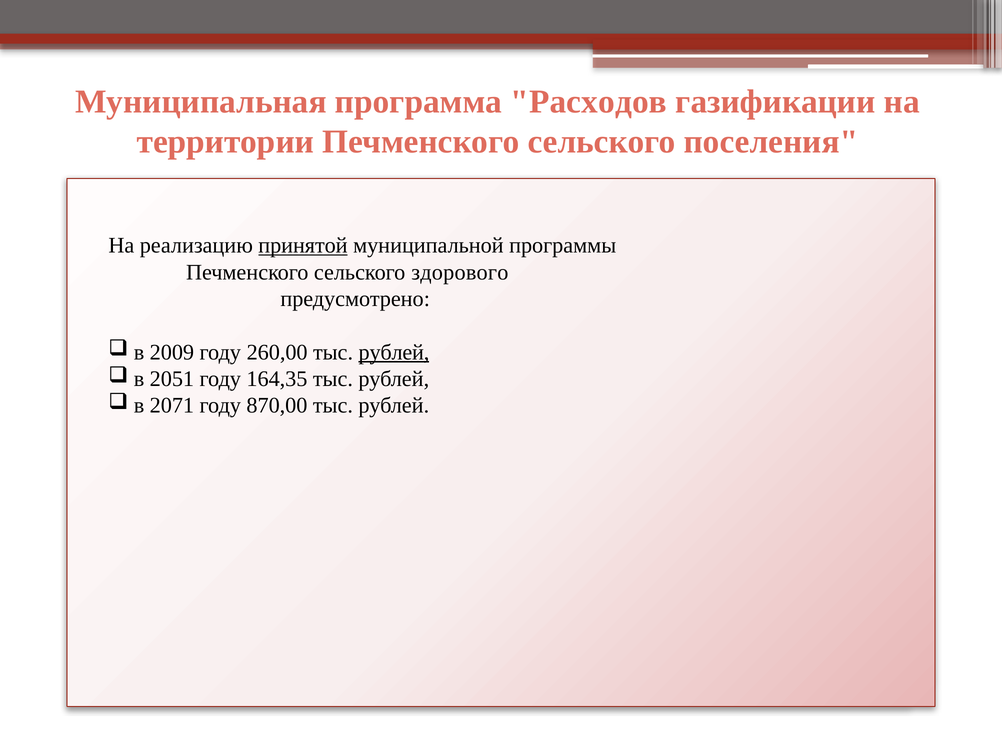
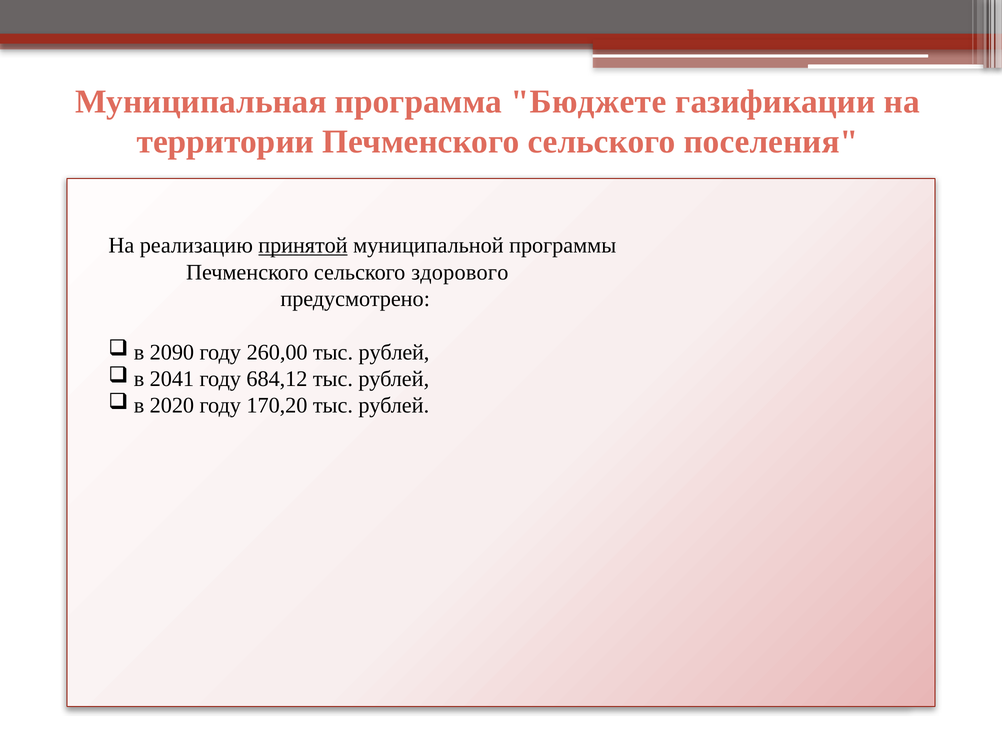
Расходов: Расходов -> Бюджете (589, 102)
2009: 2009 -> 2090 (172, 353)
рублей underline: present -> none (394, 353)
2051: 2051 -> 2041 (172, 379)
164,35: 164,35 -> 684,12 (277, 379)
2071: 2071 -> 2020 (172, 406)
870,00: 870,00 -> 170,20 (277, 406)
